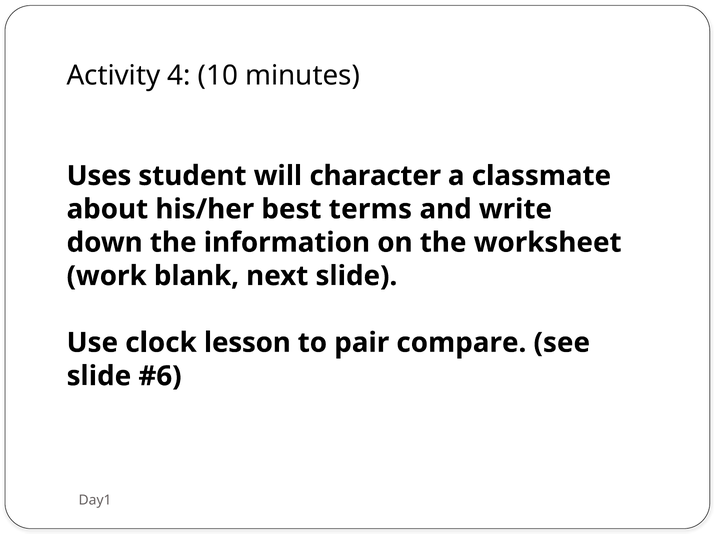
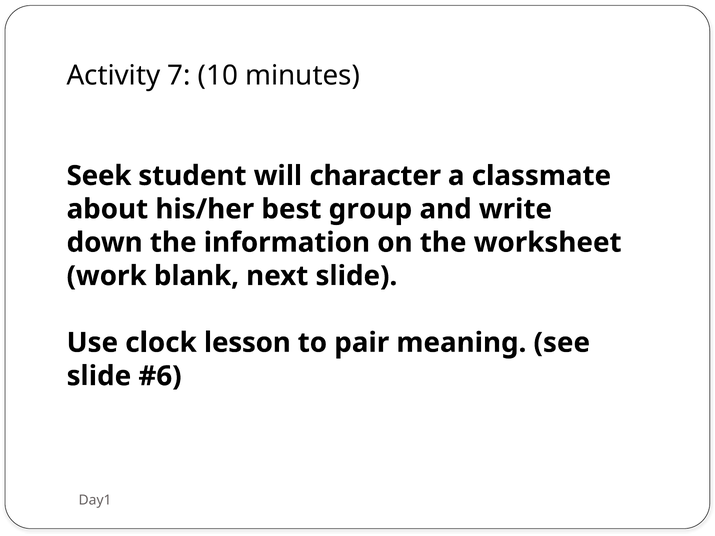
4: 4 -> 7 (179, 76)
Uses: Uses -> Seek (99, 176)
terms: terms -> group (370, 209)
compare: compare -> meaning (461, 343)
